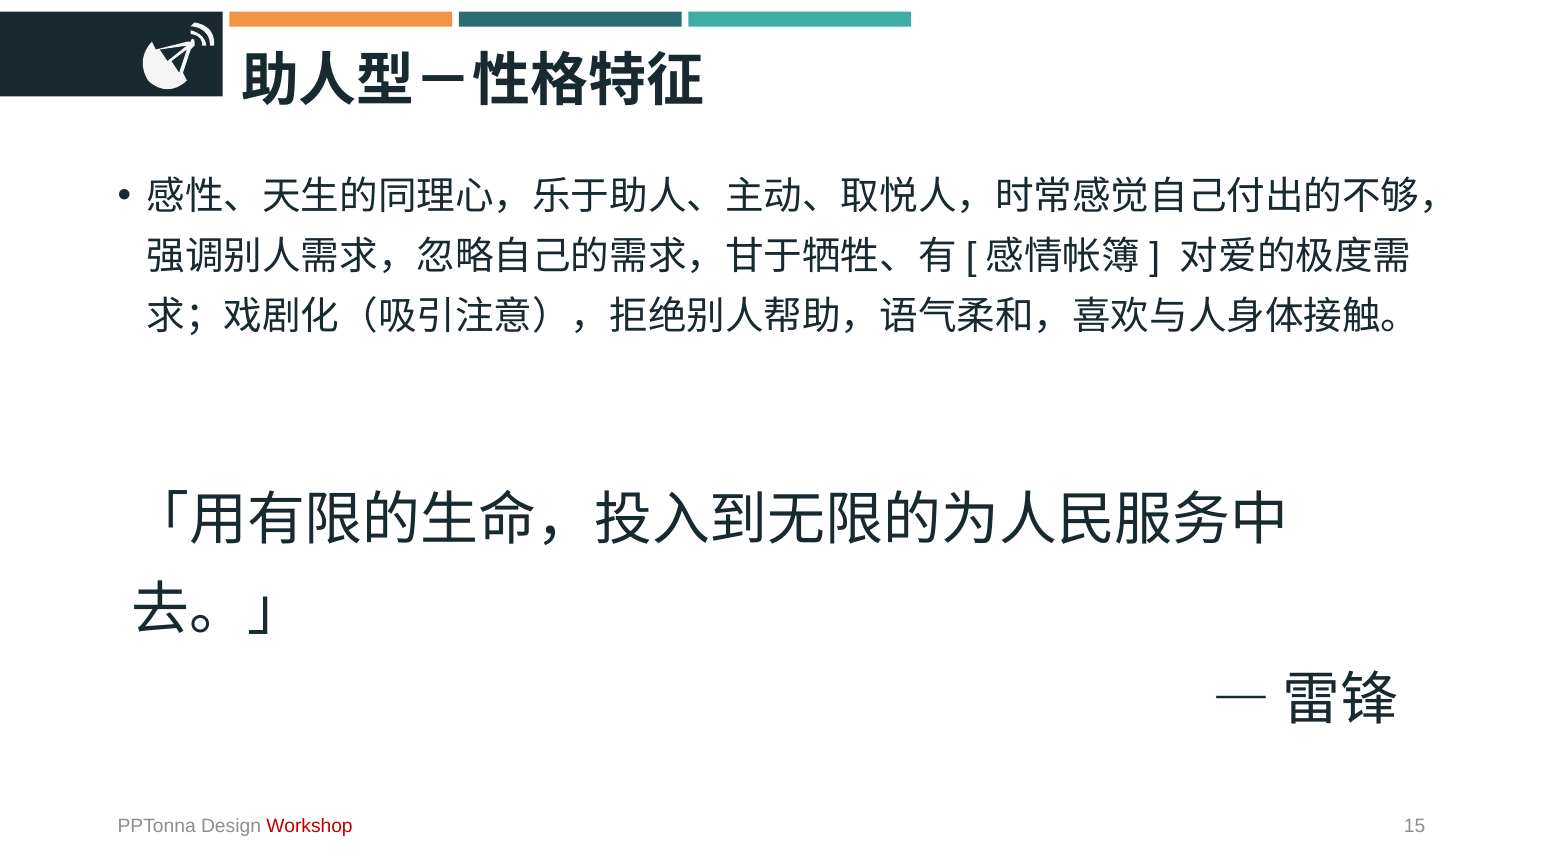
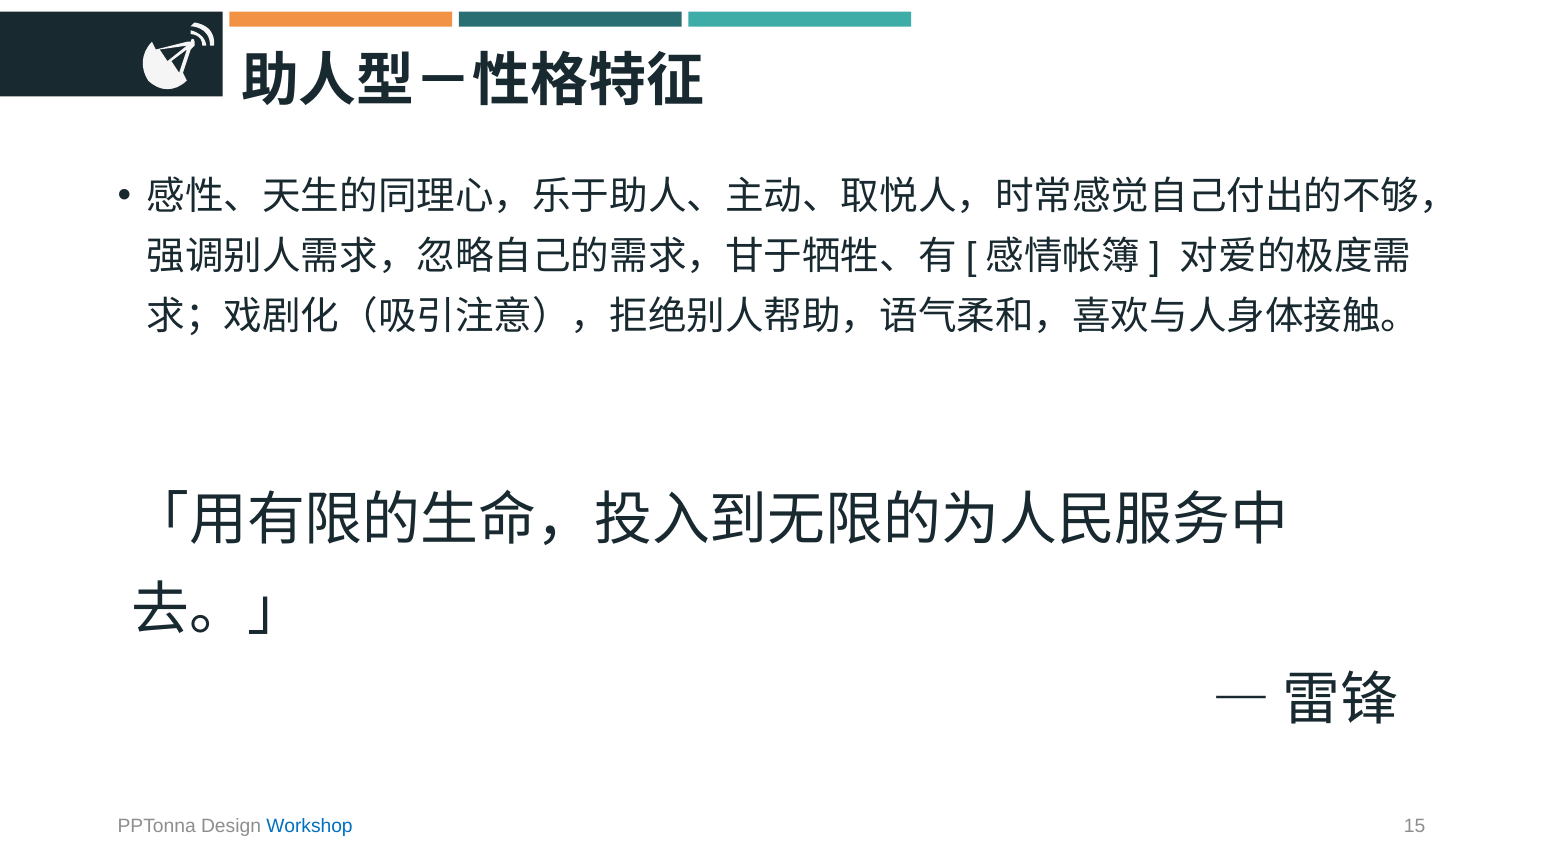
Workshop colour: red -> blue (309, 826)
